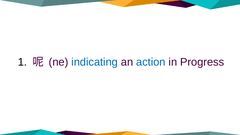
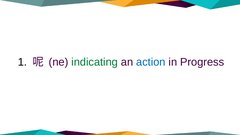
indicating colour: blue -> green (95, 62)
